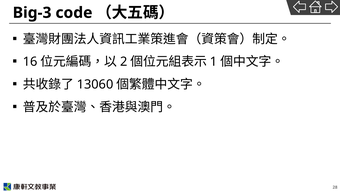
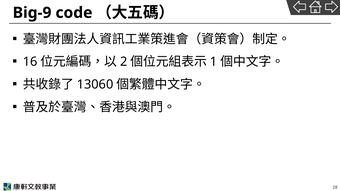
Big-3: Big-3 -> Big-9 (32, 13)
